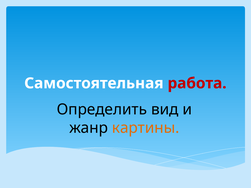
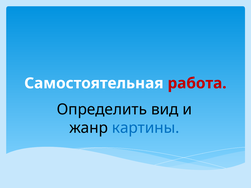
картины colour: orange -> blue (146, 128)
